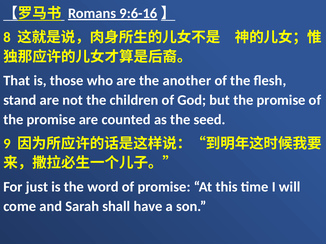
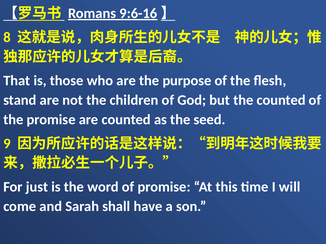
another: another -> purpose (187, 81)
but the promise: promise -> counted (281, 100)
